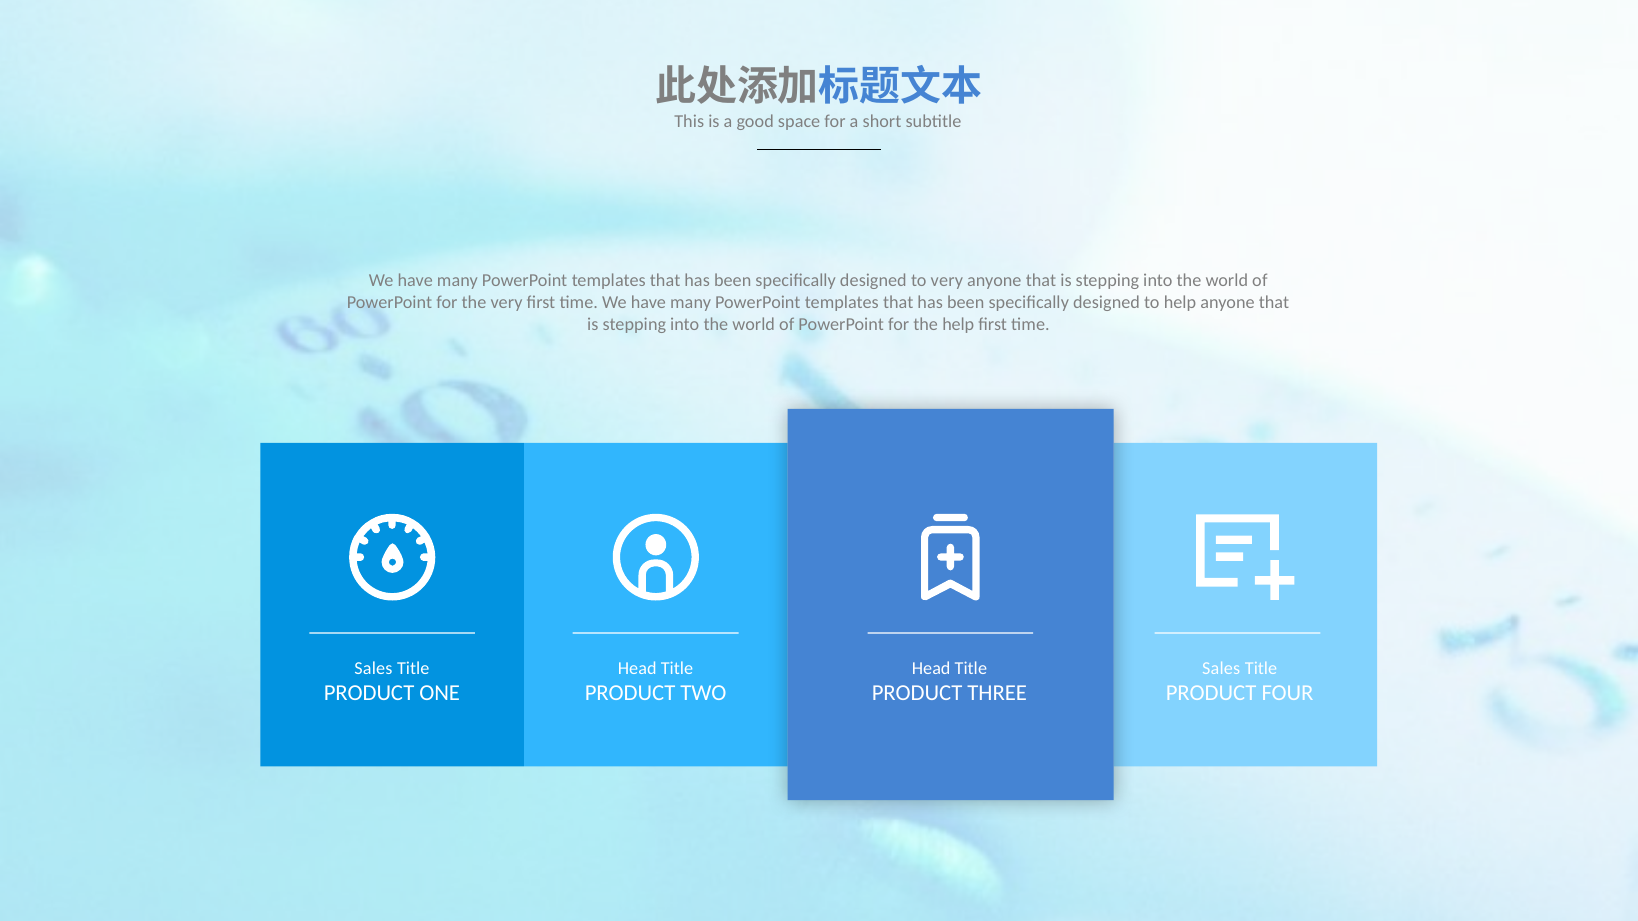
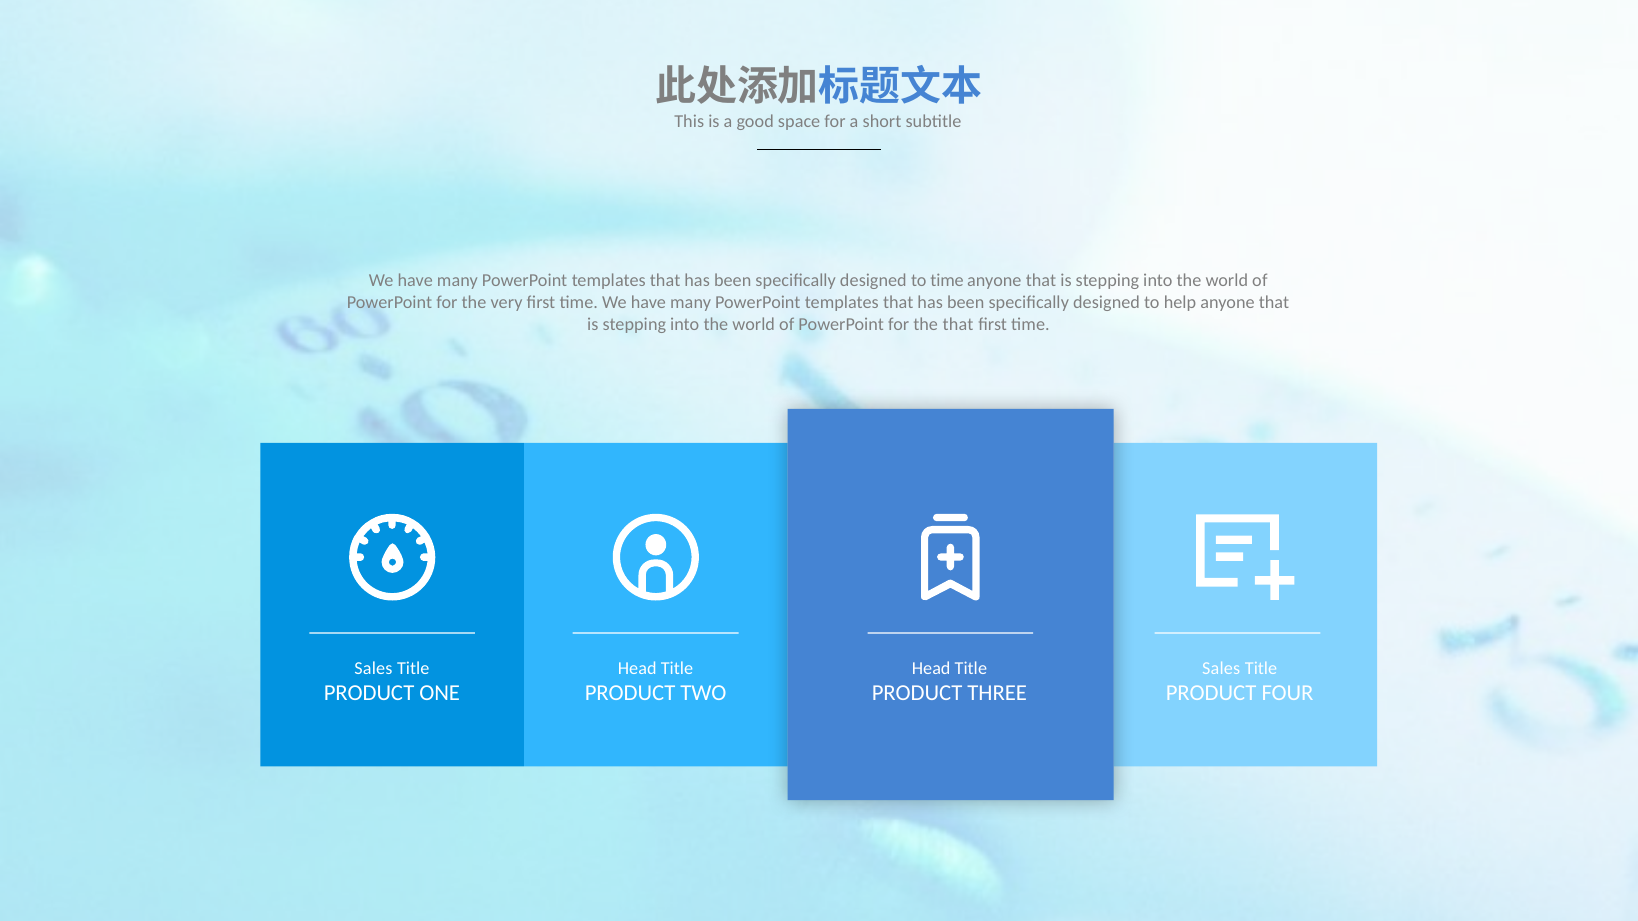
to very: very -> time (947, 281)
the help: help -> that (958, 324)
